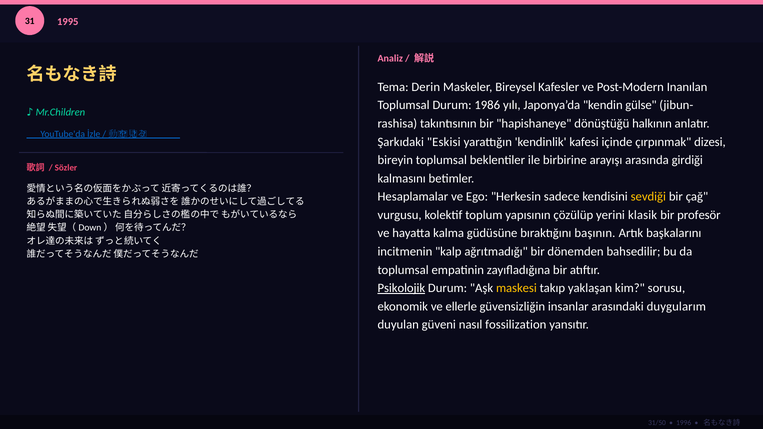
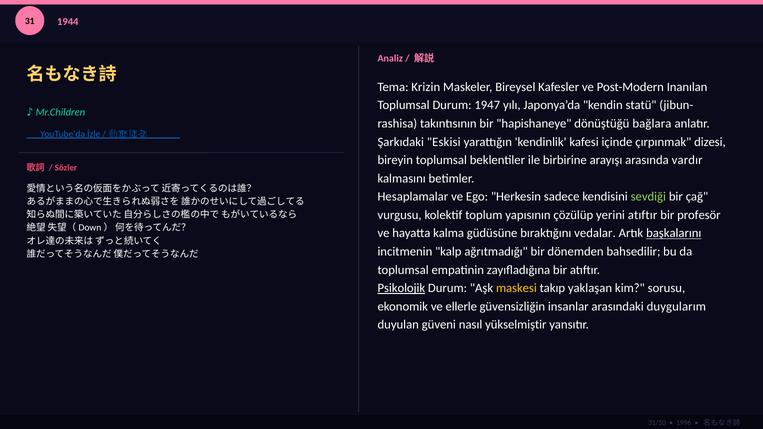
1995: 1995 -> 1944 (68, 22)
Derin: Derin -> Krizin (426, 87)
1986: 1986 -> 1947 (487, 105)
gülse: gülse -> statü (641, 105)
halkının: halkının -> bağlara (652, 124)
girdiği: girdiği -> vardır (687, 160)
sevdiği colour: yellow -> light green (648, 197)
yerini klasik: klasik -> atıftır (643, 215)
başının: başının -> vedalar (595, 233)
başkalarını underline: none -> present (674, 233)
fossilization: fossilization -> yükselmiştir (516, 325)
